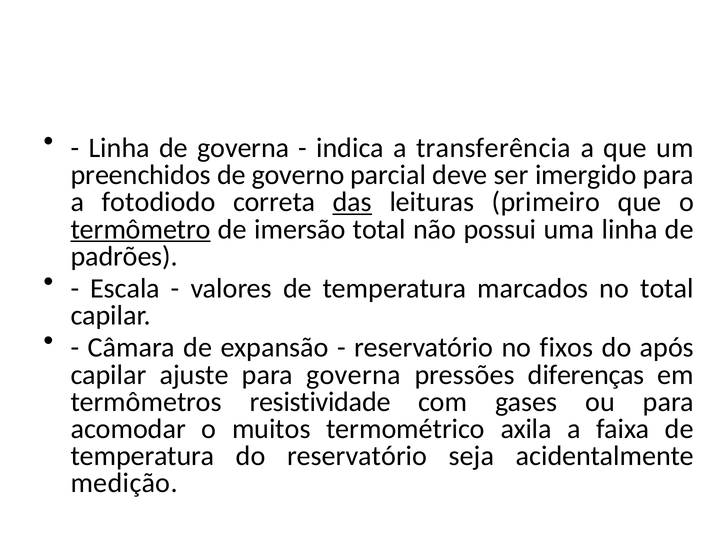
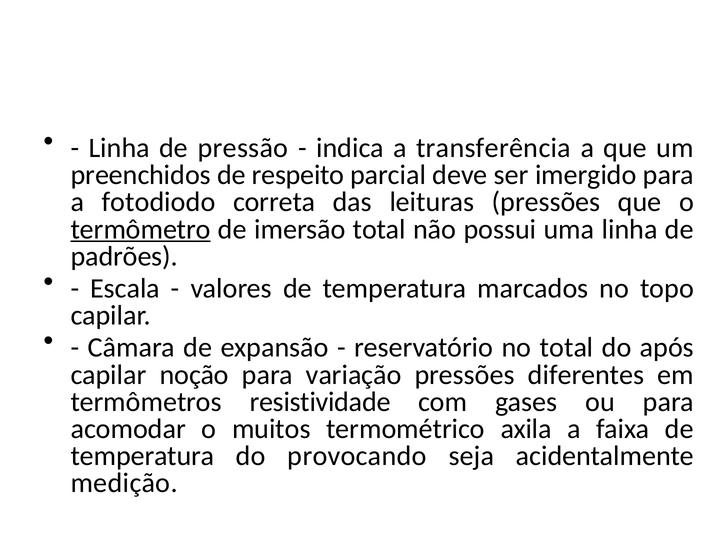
de governa: governa -> pressão (243, 148)
governo: governo -> respeito (298, 175)
das underline: present -> none (352, 202)
leituras primeiro: primeiro -> pressões (546, 202)
no total: total -> topo (667, 288)
no fixos: fixos -> total (567, 348)
ajuste: ajuste -> noção (194, 375)
para governa: governa -> variação (354, 375)
diferenças: diferenças -> diferentes (586, 375)
do reservatório: reservatório -> provocando (357, 456)
